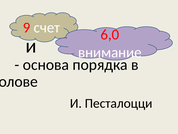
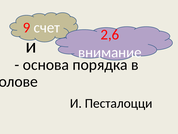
6,0: 6,0 -> 2,6 (110, 34)
